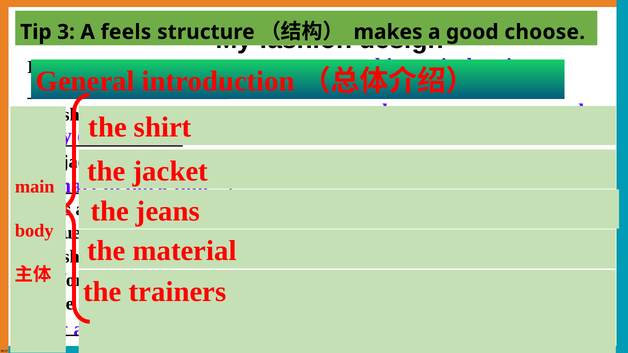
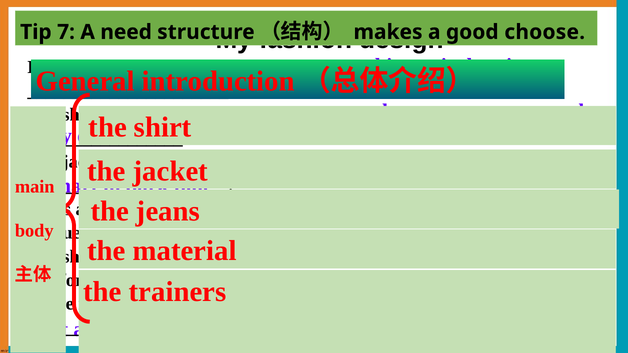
3: 3 -> 7 (66, 32)
feels: feels -> need (126, 32)
